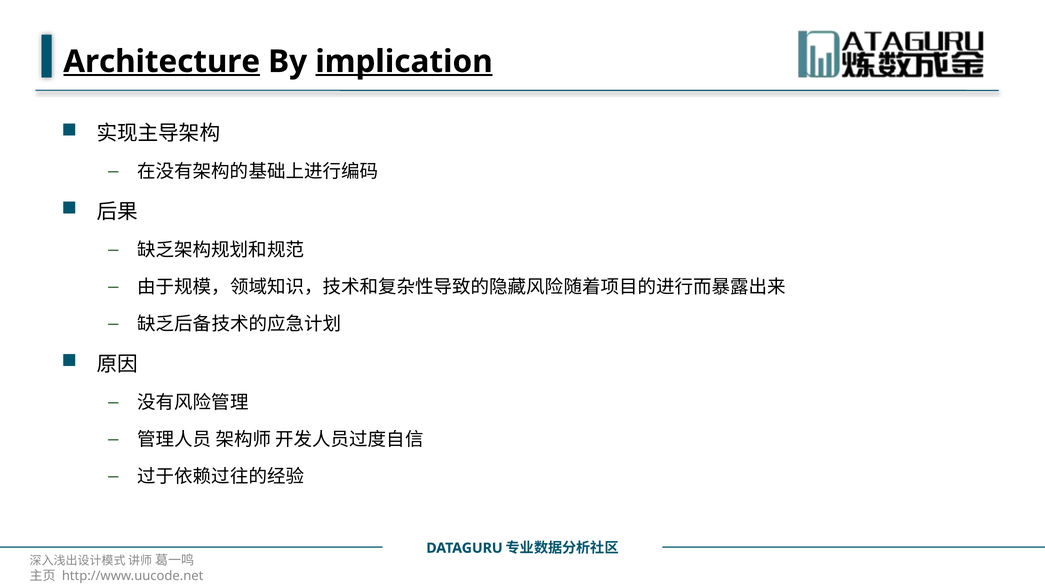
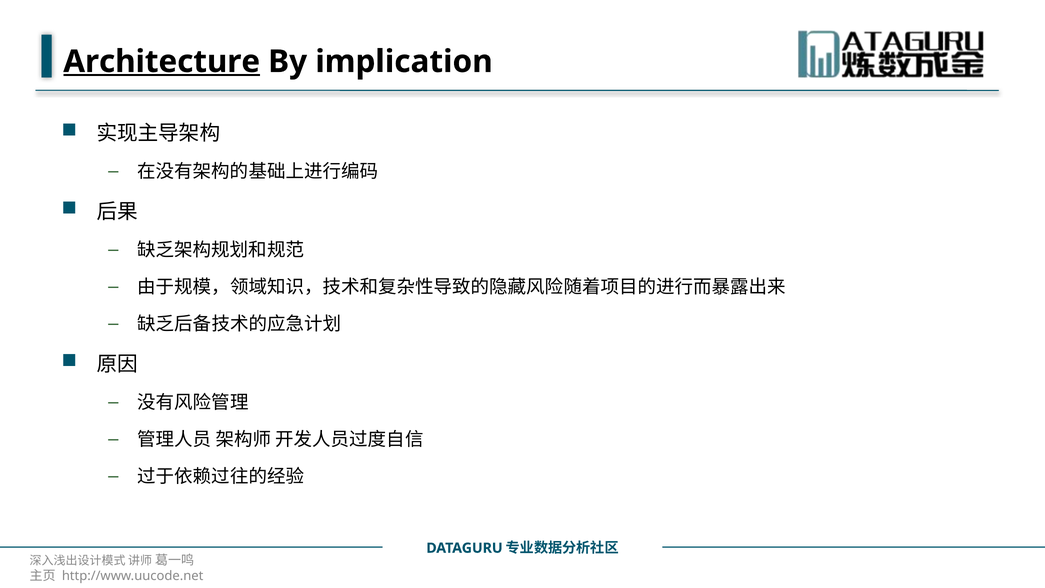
implication underline: present -> none (404, 62)
